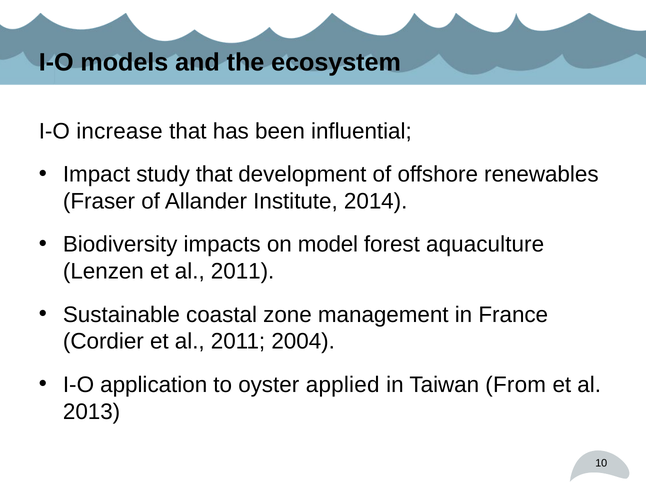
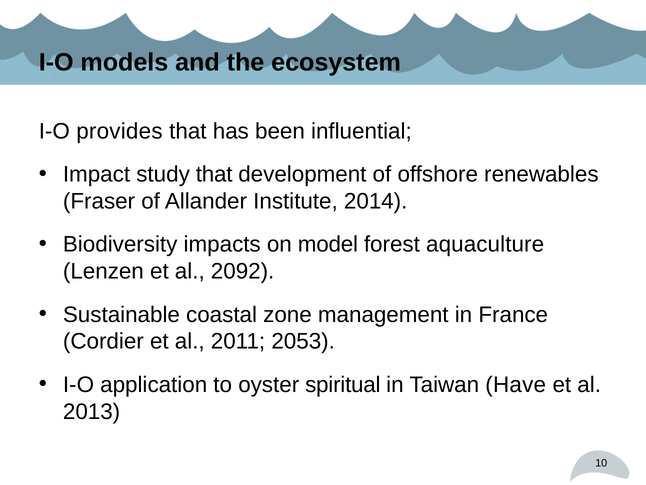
increase: increase -> provides (119, 131)
Lenzen et al 2011: 2011 -> 2092 (243, 271)
2004: 2004 -> 2053 (303, 341)
applied: applied -> spiritual (343, 384)
From: From -> Have (516, 384)
